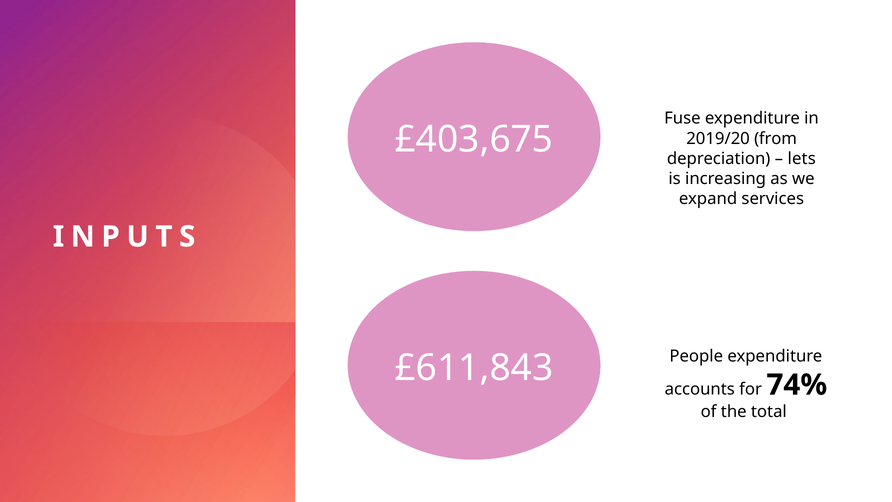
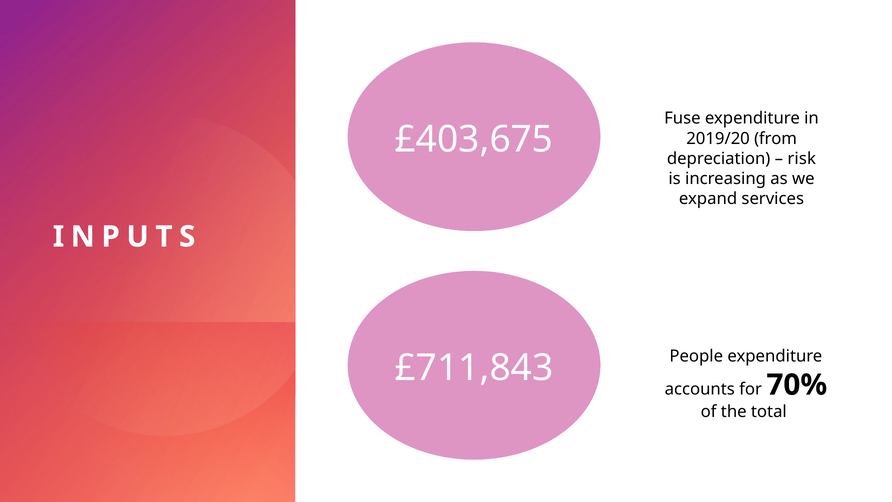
lets: lets -> risk (802, 159)
£611,843: £611,843 -> £711,843 (474, 368)
74%: 74% -> 70% (797, 385)
